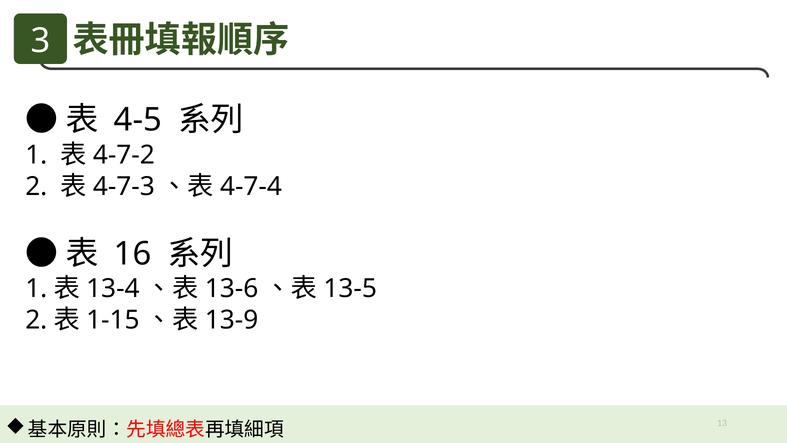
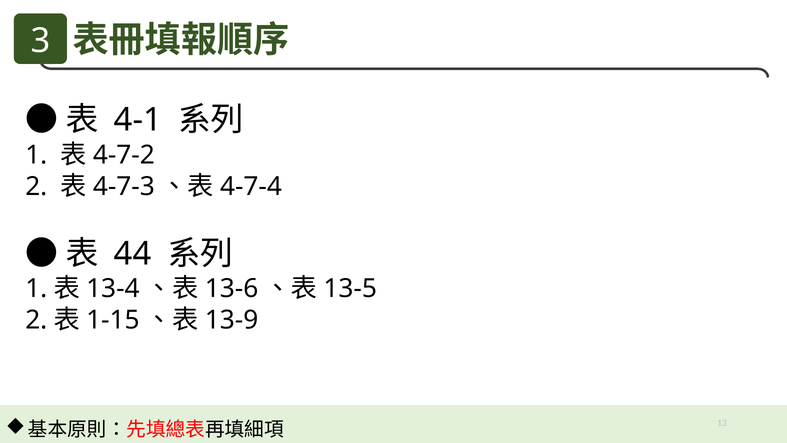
4-5: 4-5 -> 4-1 (138, 120)
16: 16 -> 44 (133, 254)
